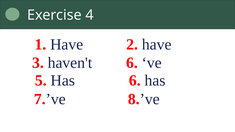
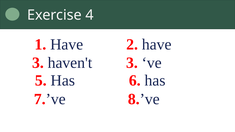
haven't 6: 6 -> 3 (132, 63)
